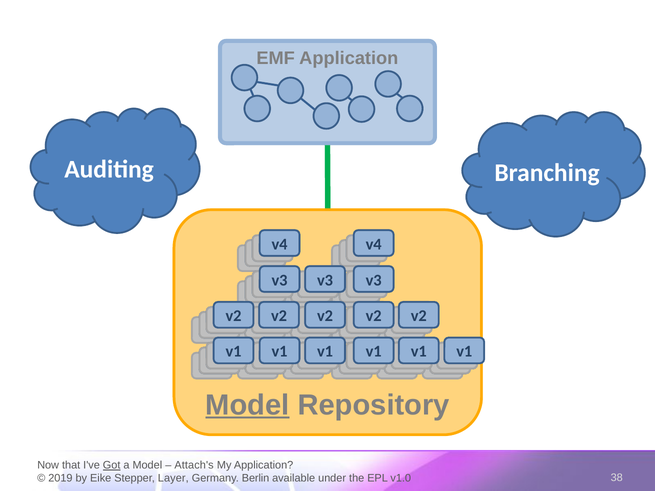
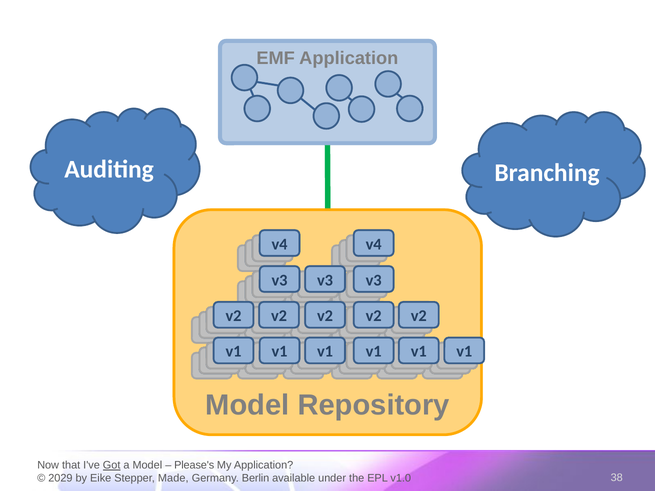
Model underline: present -> none (247, 405)
Attach's: Attach's -> Please's (194, 465)
2019: 2019 -> 2029 (60, 479)
Layer: Layer -> Made (173, 479)
